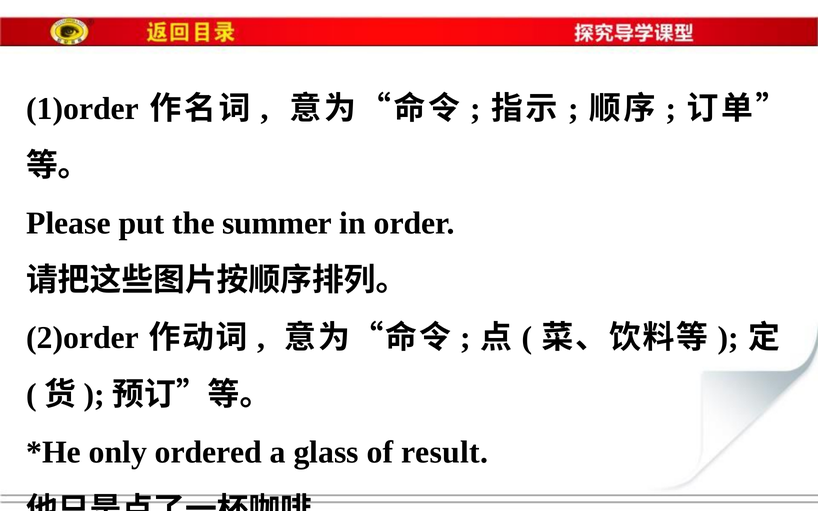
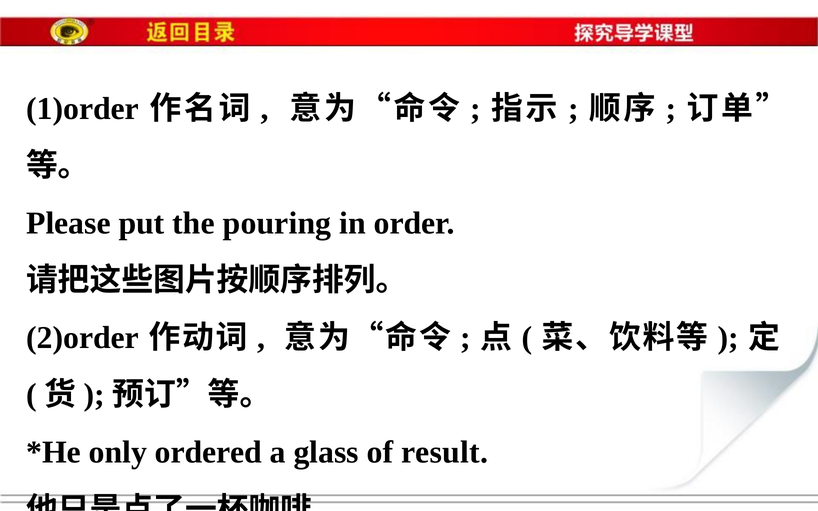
summer: summer -> pouring (277, 223)
